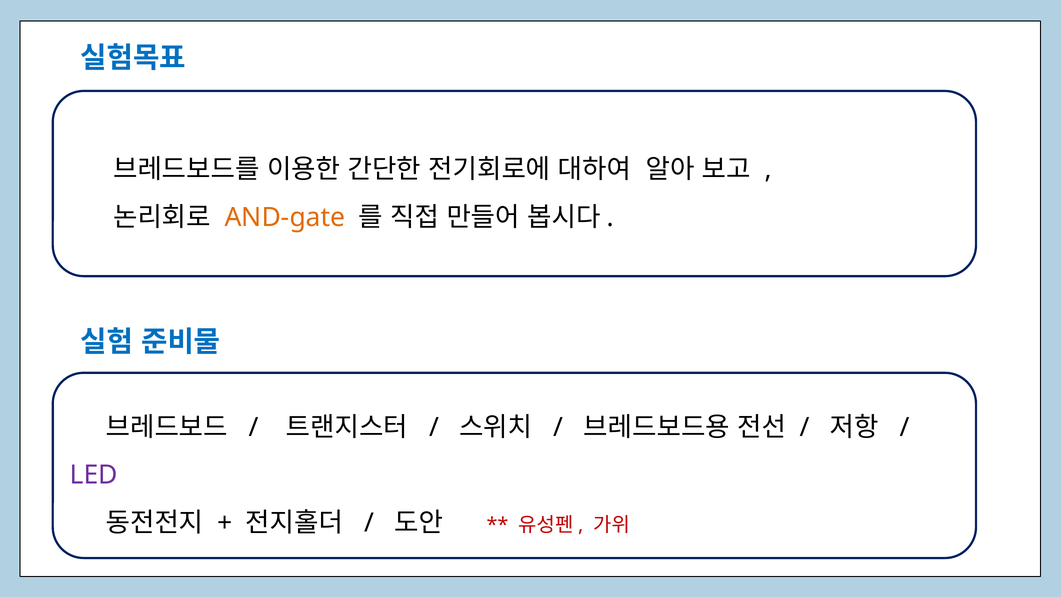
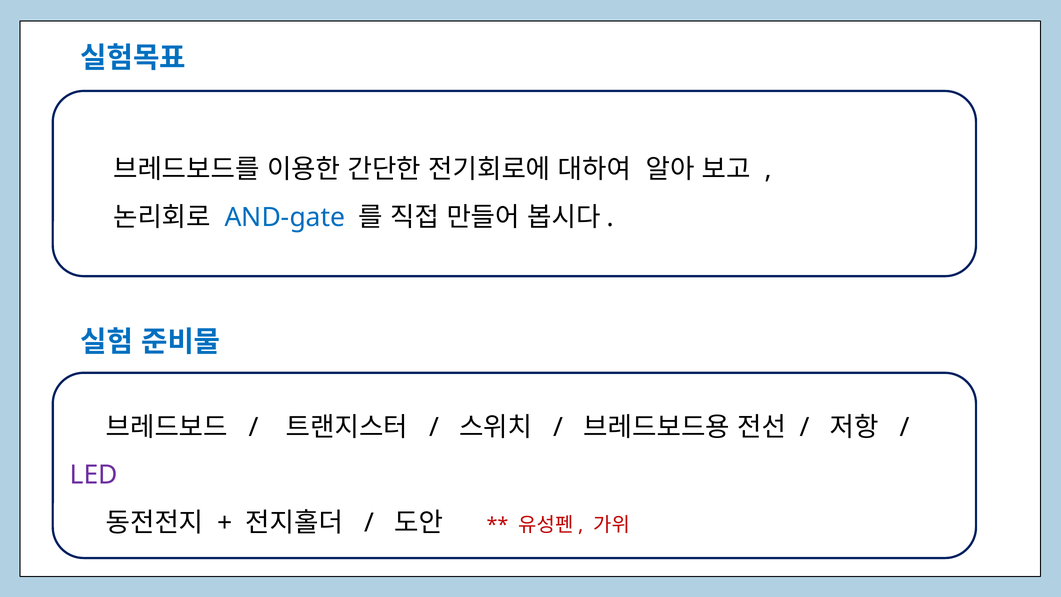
AND-gate colour: orange -> blue (285, 217)
